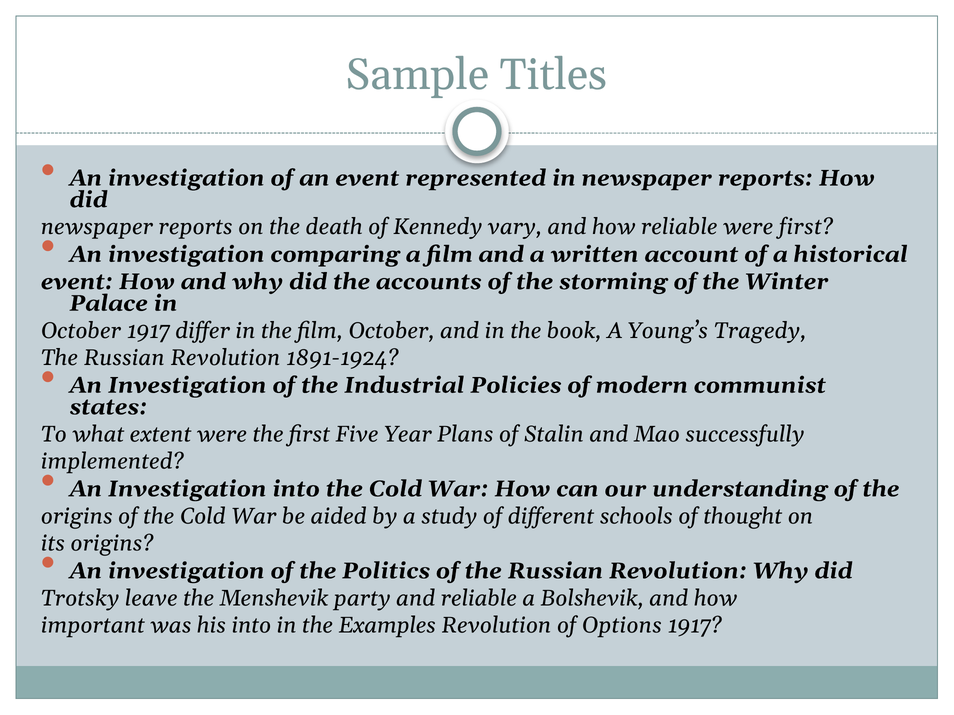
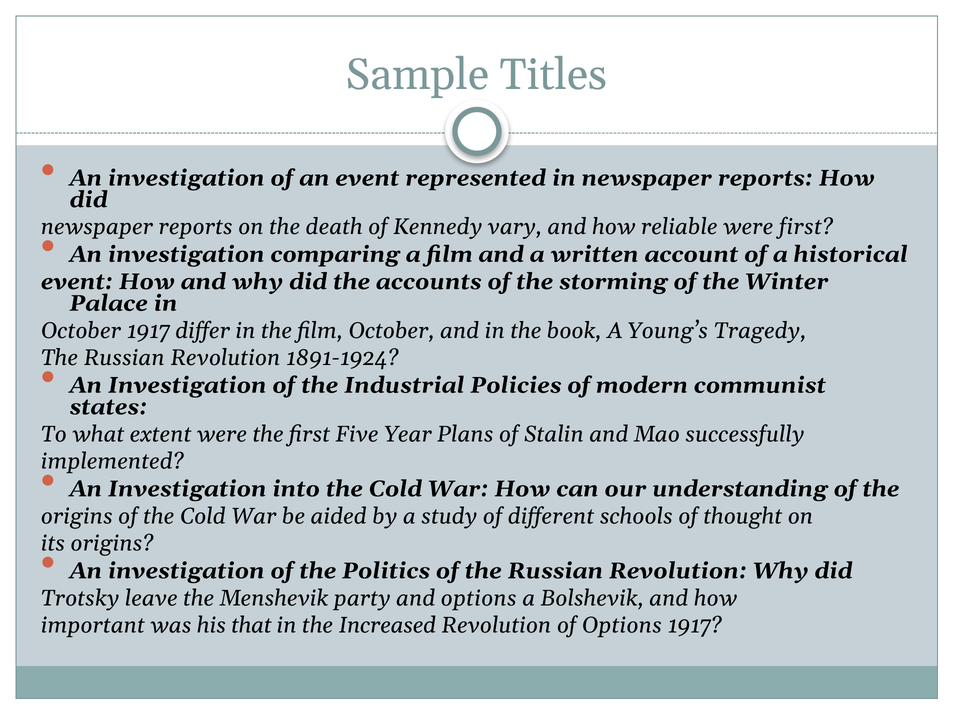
and reliable: reliable -> options (479, 599)
his into: into -> that (251, 626)
Examples: Examples -> Increased (387, 626)
